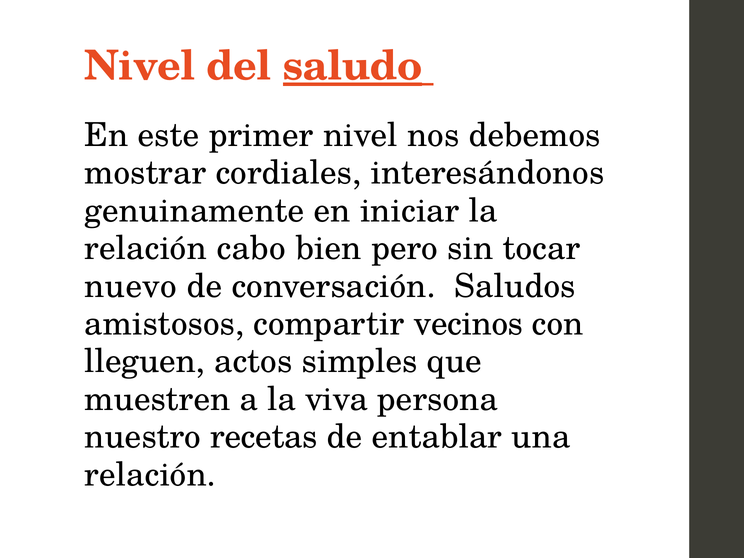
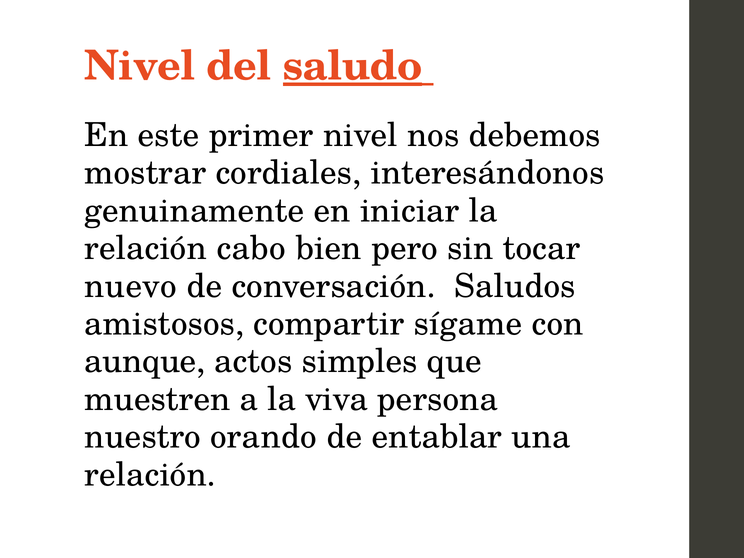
vecinos: vecinos -> sígame (468, 324)
lleguen: lleguen -> aunque (145, 362)
recetas: recetas -> orando (264, 437)
